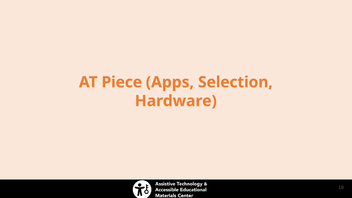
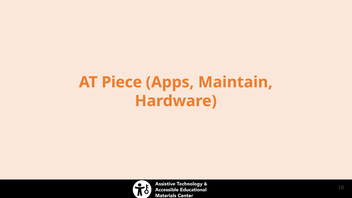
Selection: Selection -> Maintain (235, 82)
